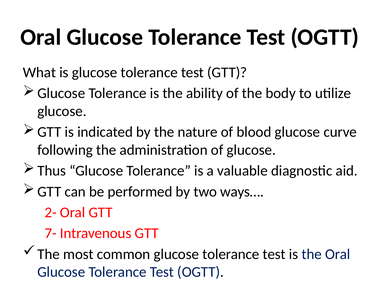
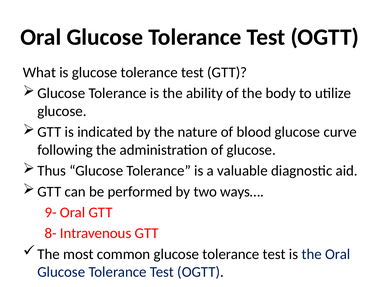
2-: 2- -> 9- (51, 213)
7-: 7- -> 8- (51, 234)
